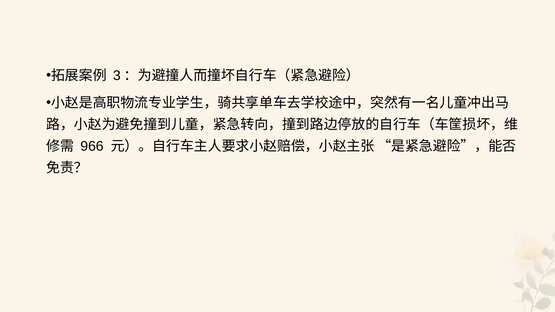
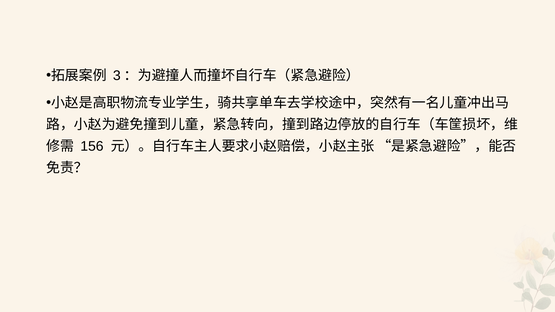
966: 966 -> 156 (92, 146)
